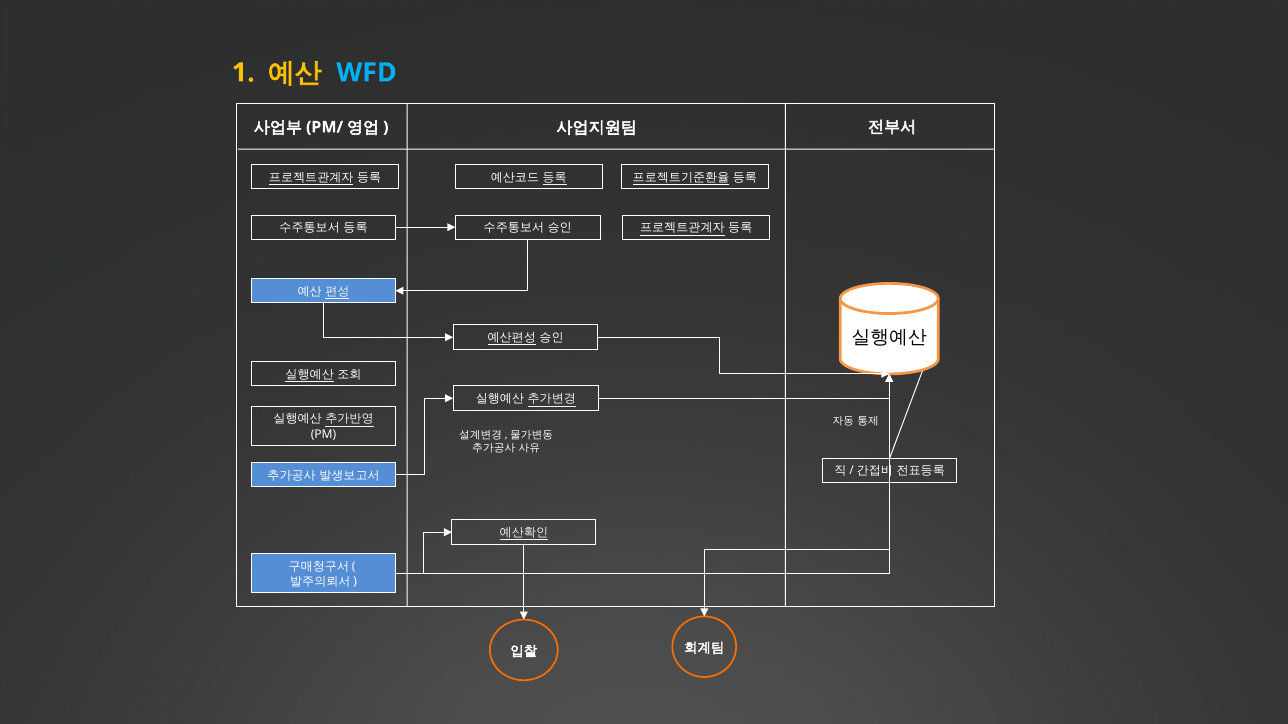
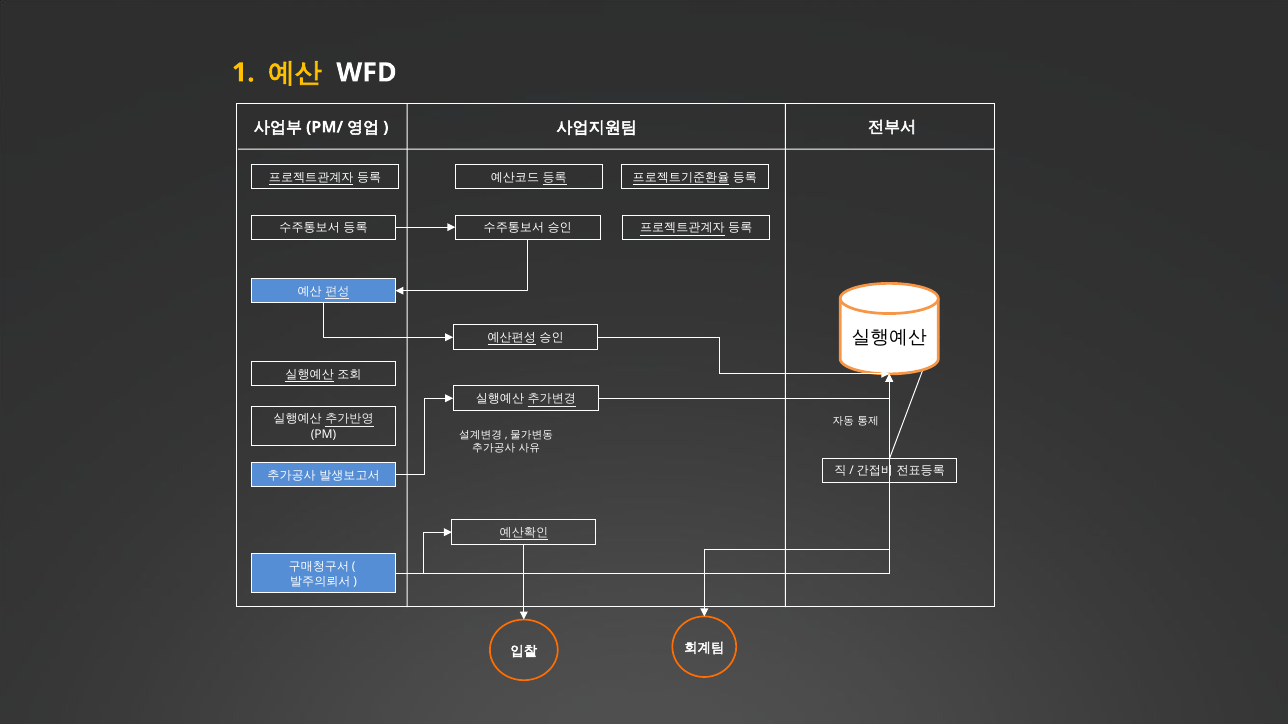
WFD colour: light blue -> white (366, 73)
